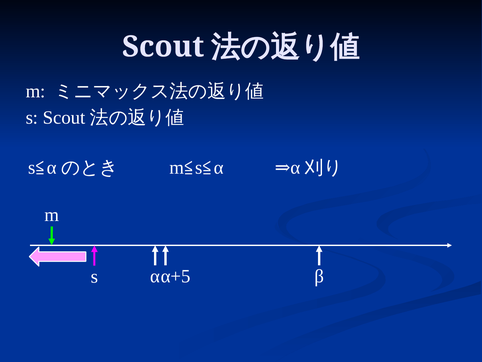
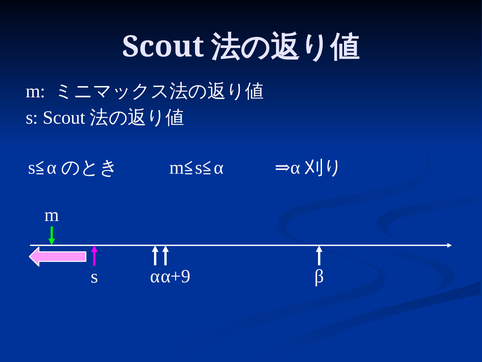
α+5: α+5 -> α+9 (176, 276)
